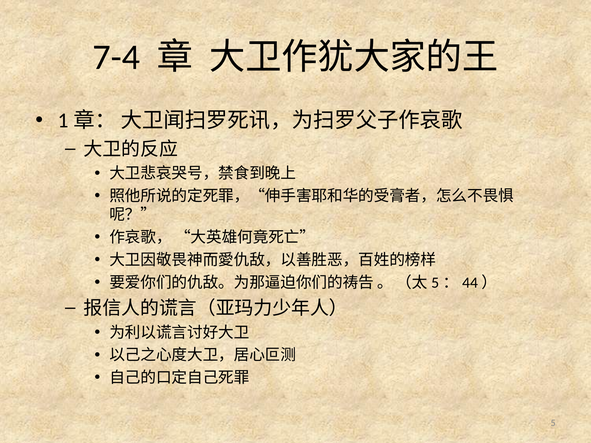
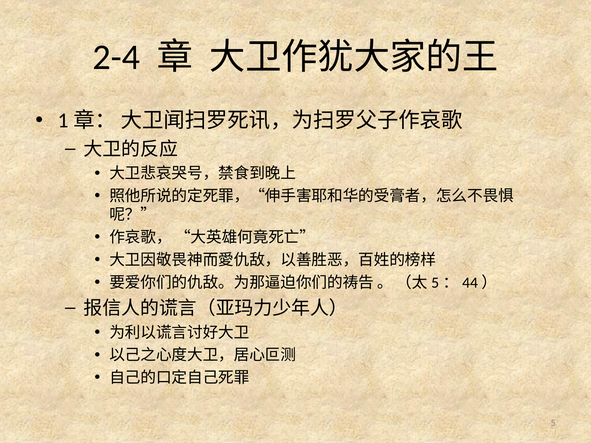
7-4: 7-4 -> 2-4 (116, 57)
